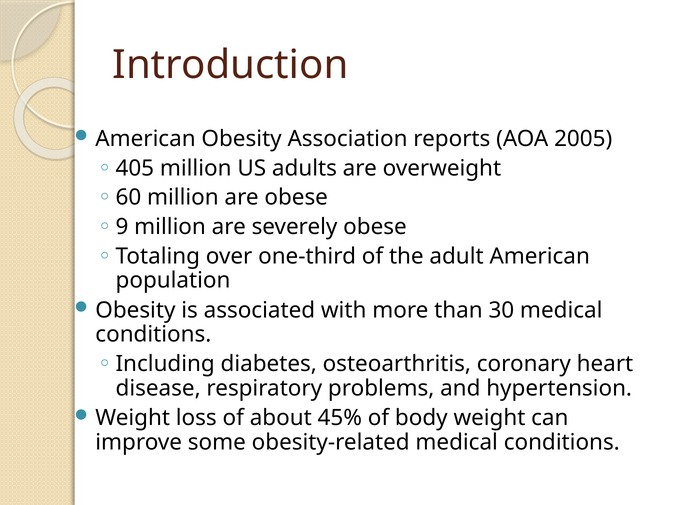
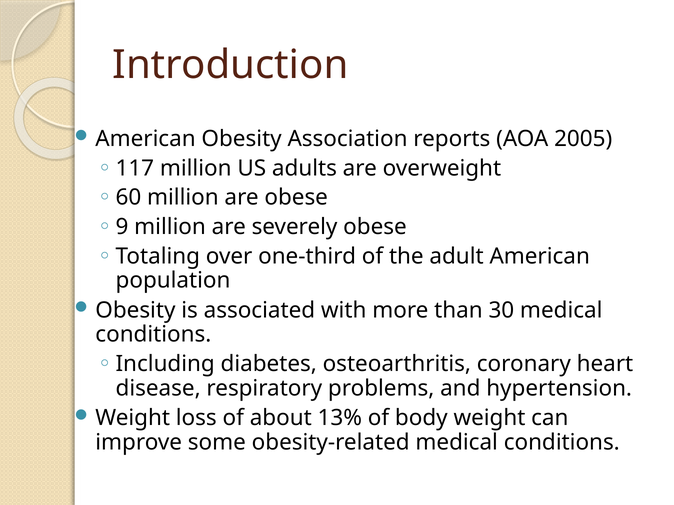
405: 405 -> 117 (135, 168)
45%: 45% -> 13% (340, 418)
